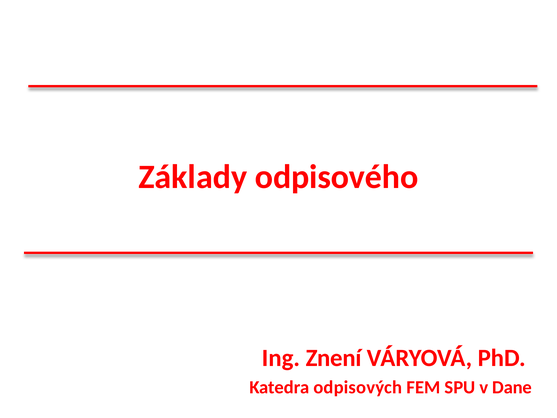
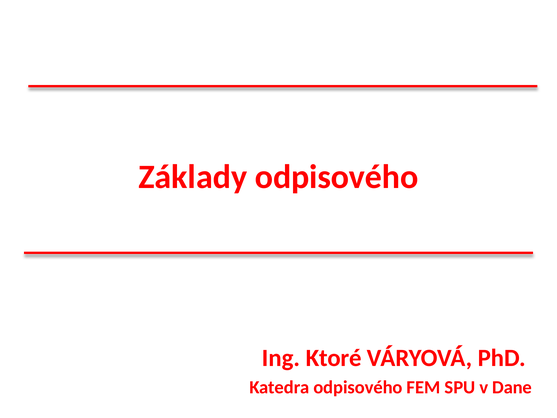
Znení: Znení -> Ktoré (334, 358)
Katedra odpisových: odpisových -> odpisového (358, 387)
